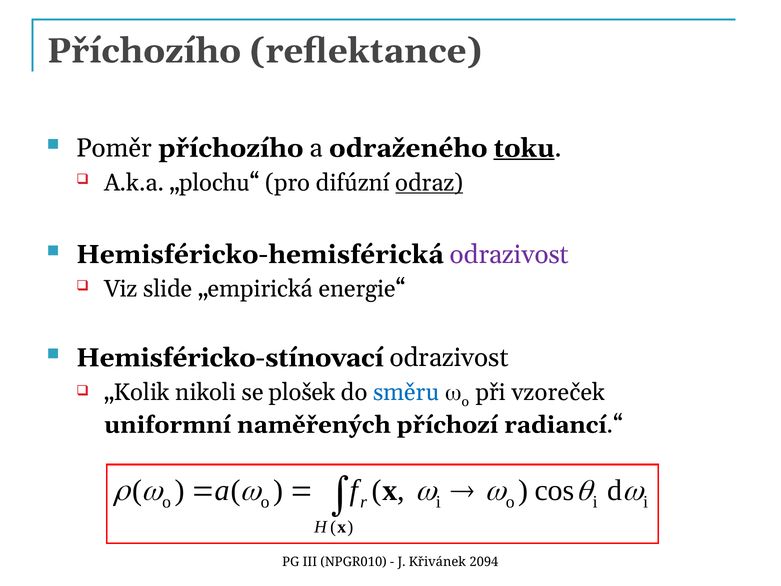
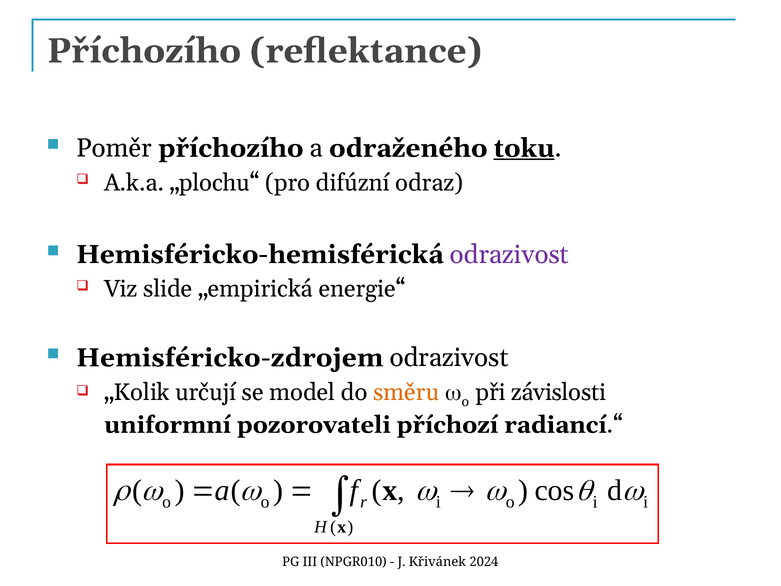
odraz underline: present -> none (429, 183)
Hemisféricko-stínovací: Hemisféricko-stínovací -> Hemisféricko-zdrojem (230, 358)
nikoli: nikoli -> určují (206, 392)
plošek: plošek -> model (302, 392)
směru colour: blue -> orange (406, 392)
vzoreček: vzoreček -> závislosti (559, 392)
naměřených: naměřených -> pozorovateli (314, 425)
2094: 2094 -> 2024 (484, 562)
